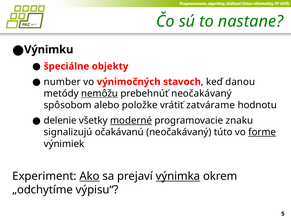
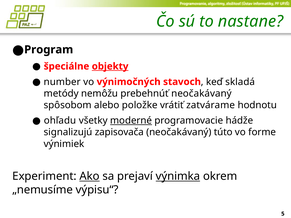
Výnimku: Výnimku -> Program (49, 50)
objekty underline: none -> present (110, 66)
danou: danou -> skladá (240, 82)
nemôžu underline: present -> none (100, 94)
delenie: delenie -> ohľadu (60, 121)
znaku: znaku -> hádže (239, 121)
očakávanú: očakávanú -> zapisovača (119, 132)
forme underline: present -> none (262, 132)
„odchytíme: „odchytíme -> „nemusíme (43, 190)
